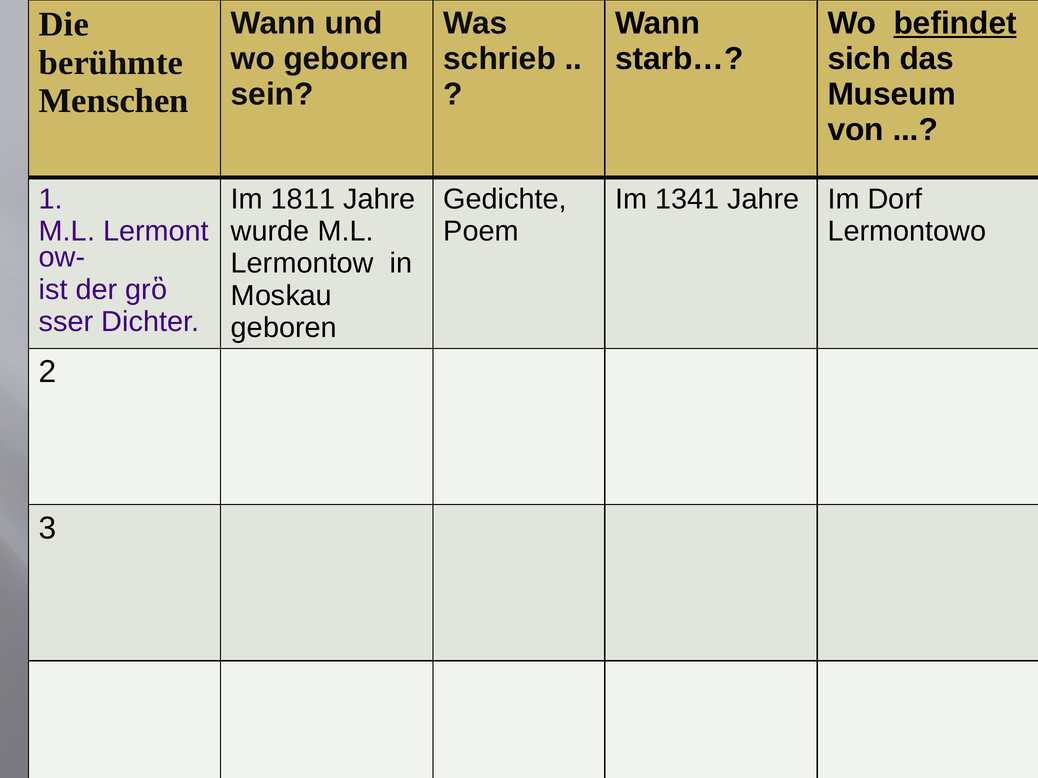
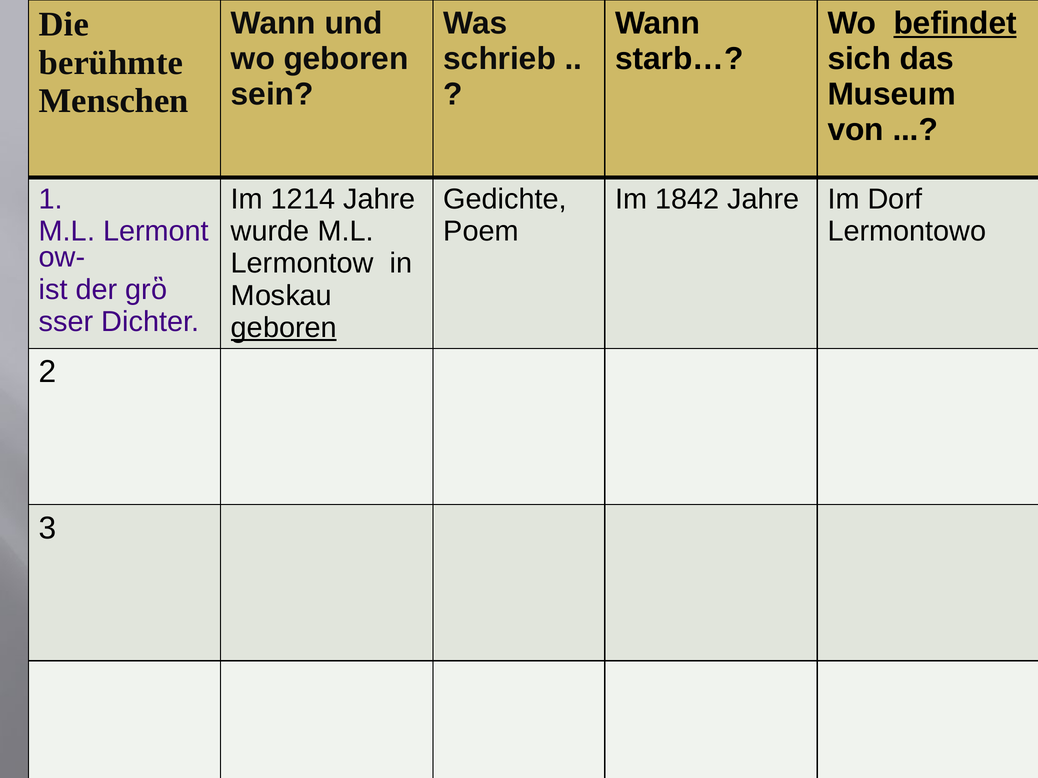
1811: 1811 -> 1214 (303, 199)
1341: 1341 -> 1842 (687, 199)
geboren underline: none -> present (284, 328)
